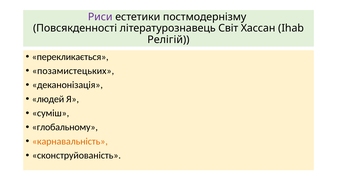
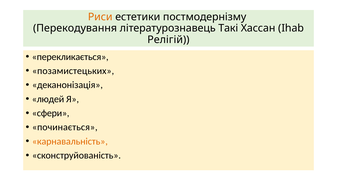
Риси colour: purple -> orange (100, 17)
Повсякденності: Повсякденності -> Перекодування (75, 28)
Світ: Світ -> Такі (228, 28)
суміш: суміш -> сфери (51, 113)
глобальному: глобальному -> починається (65, 128)
